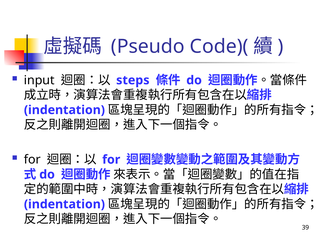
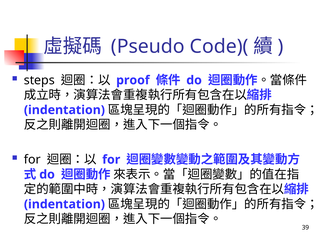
input: input -> steps (39, 80)
steps: steps -> proof (133, 80)
